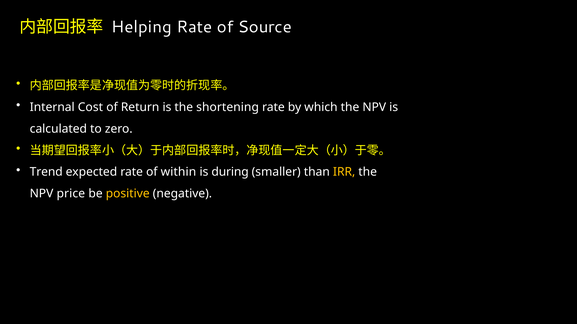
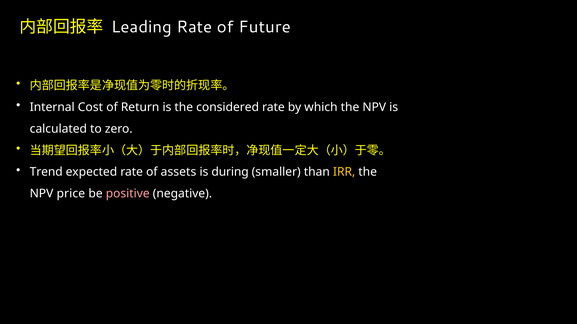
Helping: Helping -> Leading (141, 27)
Source: Source -> Future (265, 27)
shortening: shortening -> considered (228, 107)
within: within -> assets (178, 172)
positive colour: yellow -> pink (128, 194)
